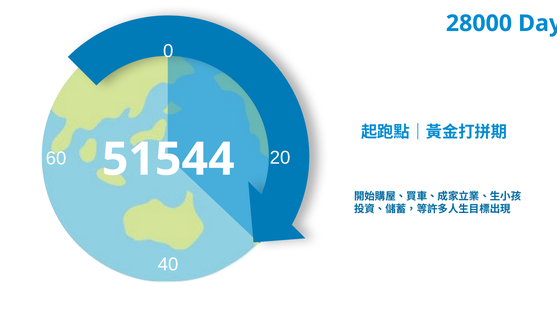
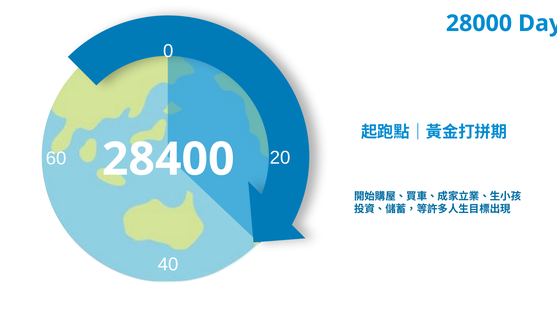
51544: 51544 -> 28400 (168, 160)
